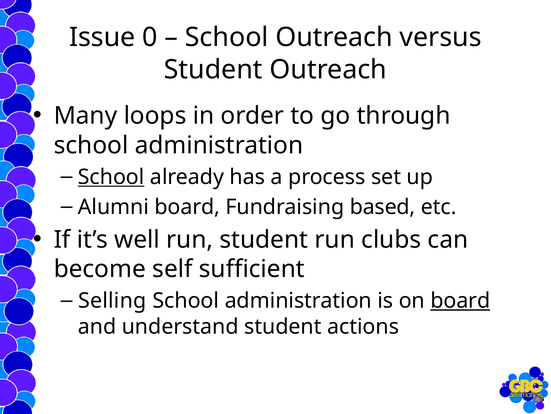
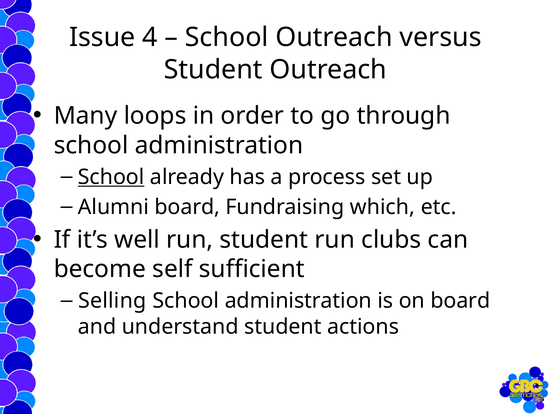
0: 0 -> 4 (150, 37)
based: based -> which (382, 207)
board underline: present -> none (460, 300)
